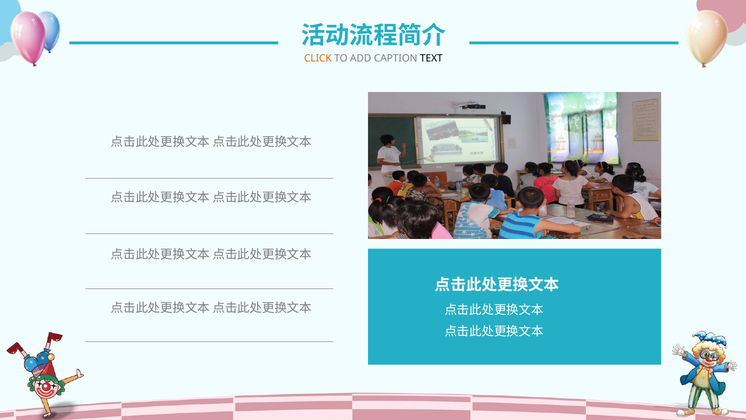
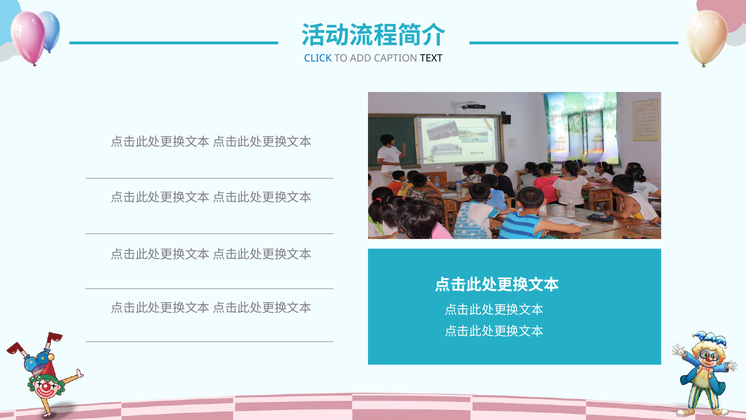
CLICK colour: orange -> blue (318, 58)
